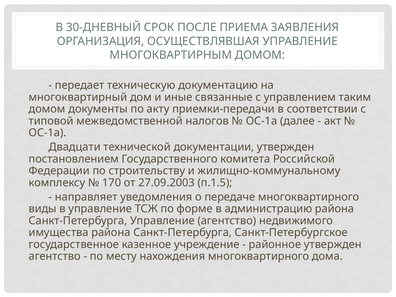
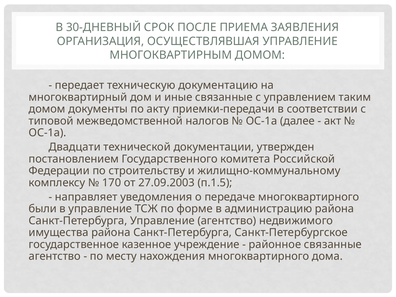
виды: виды -> были (43, 209)
районное утвержден: утвержден -> связанные (333, 244)
